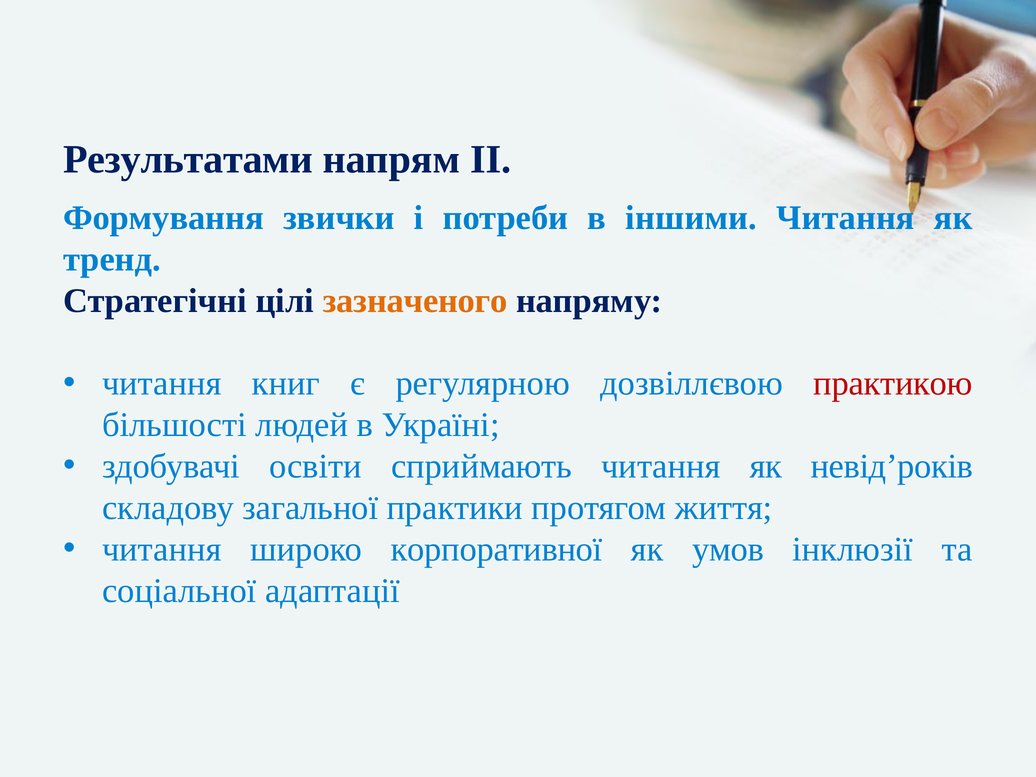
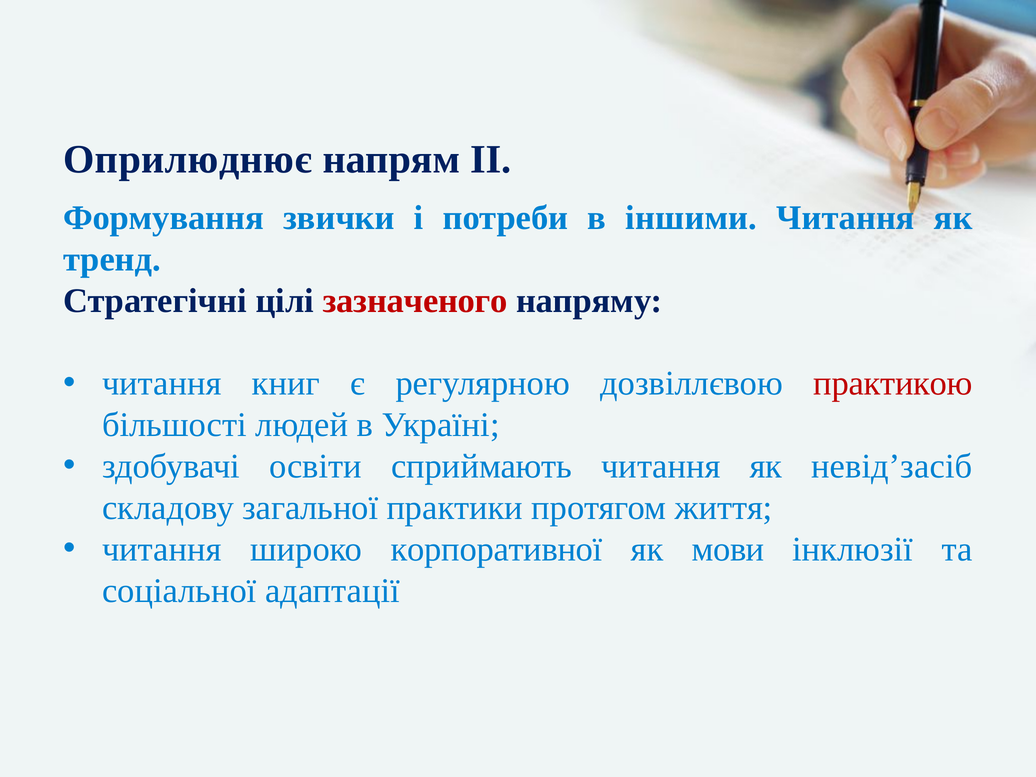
Результатами: Результатами -> Оприлюднює (188, 159)
зазначеного colour: orange -> red (415, 301)
невід’років: невід’років -> невід’засіб (892, 466)
умов: умов -> мови (728, 549)
